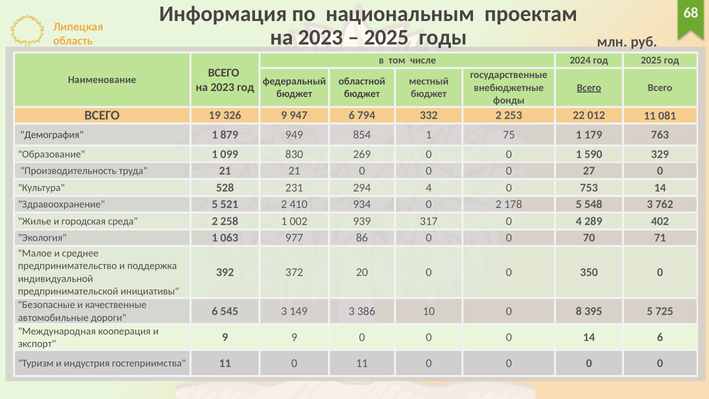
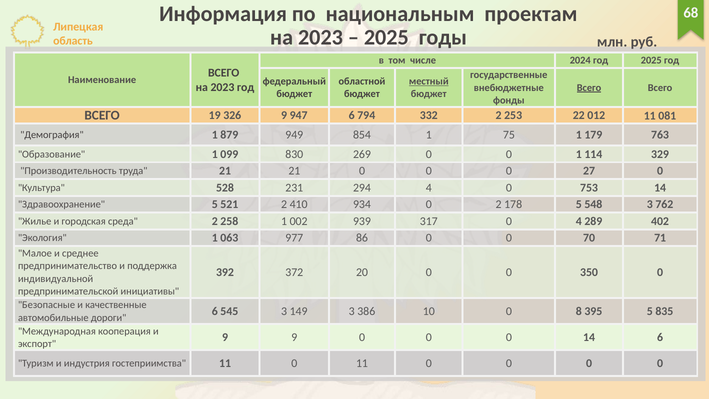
местный underline: none -> present (429, 81)
590: 590 -> 114 (593, 154)
725: 725 -> 835 (664, 311)
